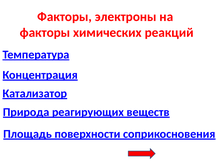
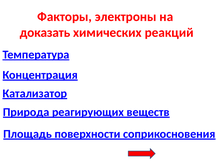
факторы: факторы -> доказать (45, 32)
